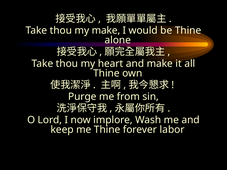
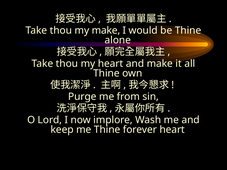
forever labor: labor -> heart (172, 130)
